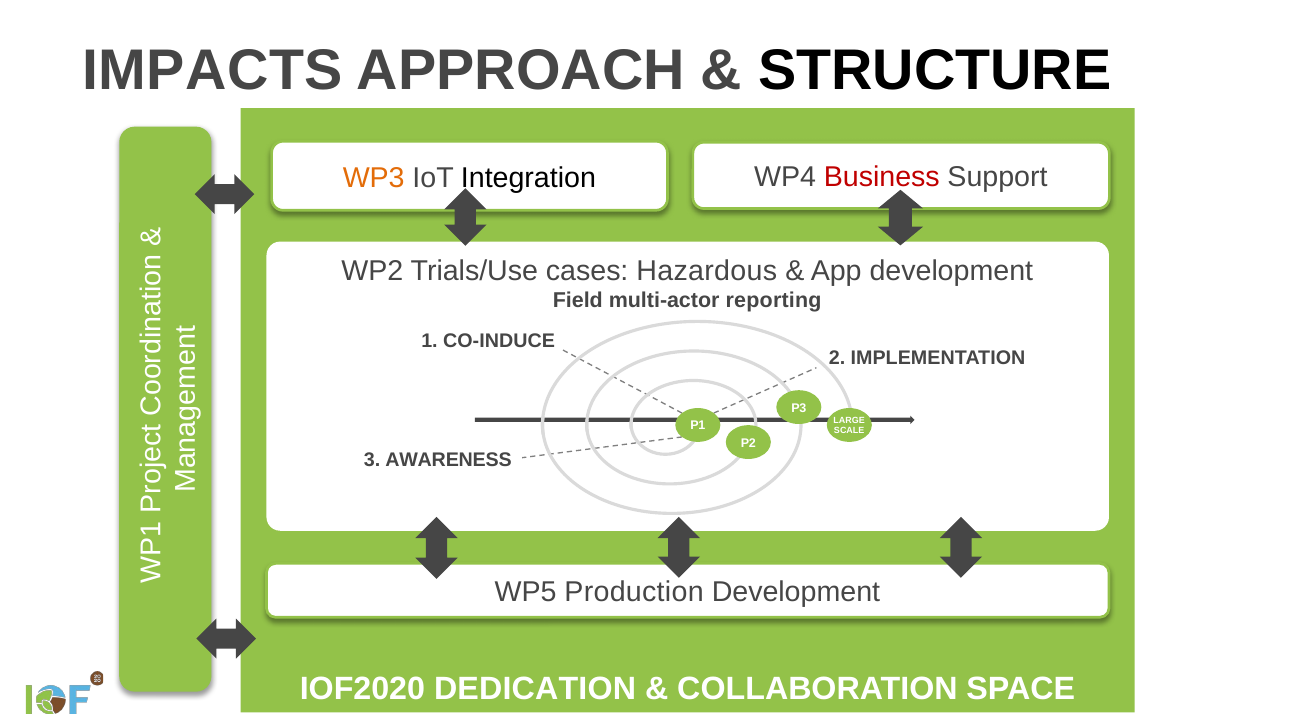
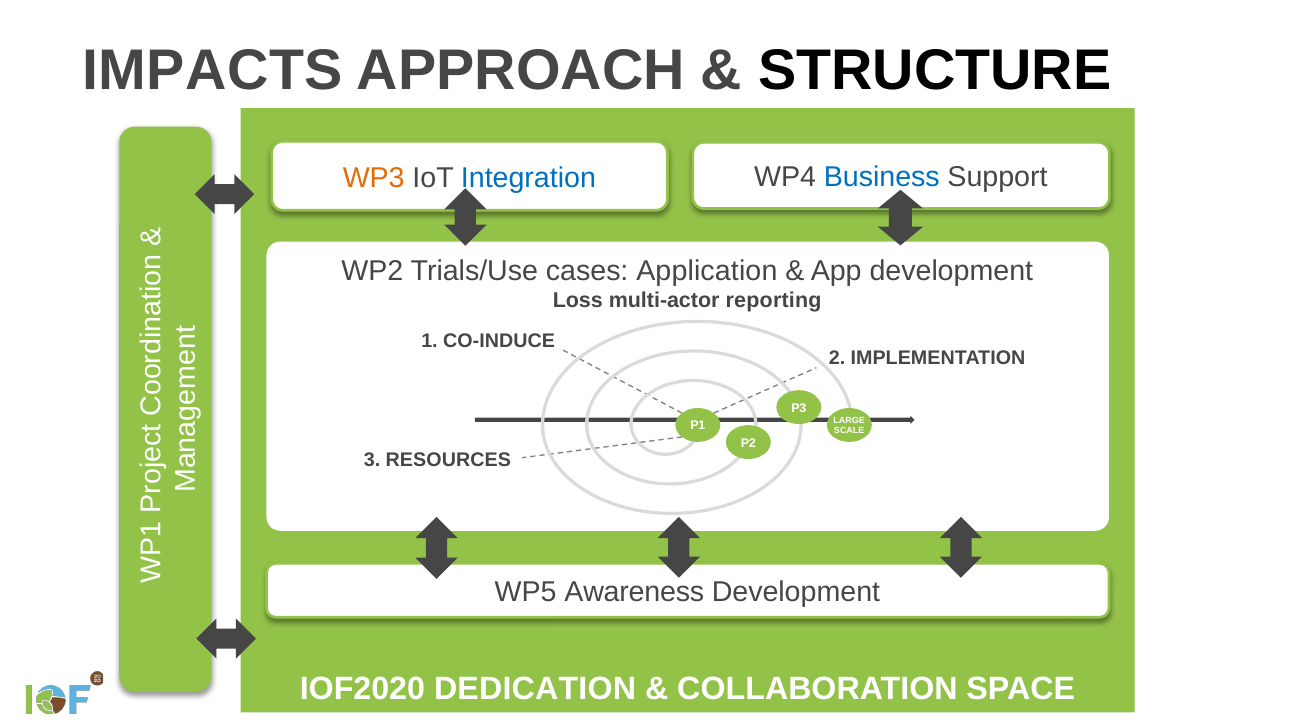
Integration colour: black -> blue (528, 178)
Business colour: red -> blue (882, 177)
Hazardous: Hazardous -> Application (707, 271)
Field: Field -> Loss (578, 301)
AWARENESS: AWARENESS -> RESOURCES (448, 460)
Production: Production -> Awareness (634, 592)
